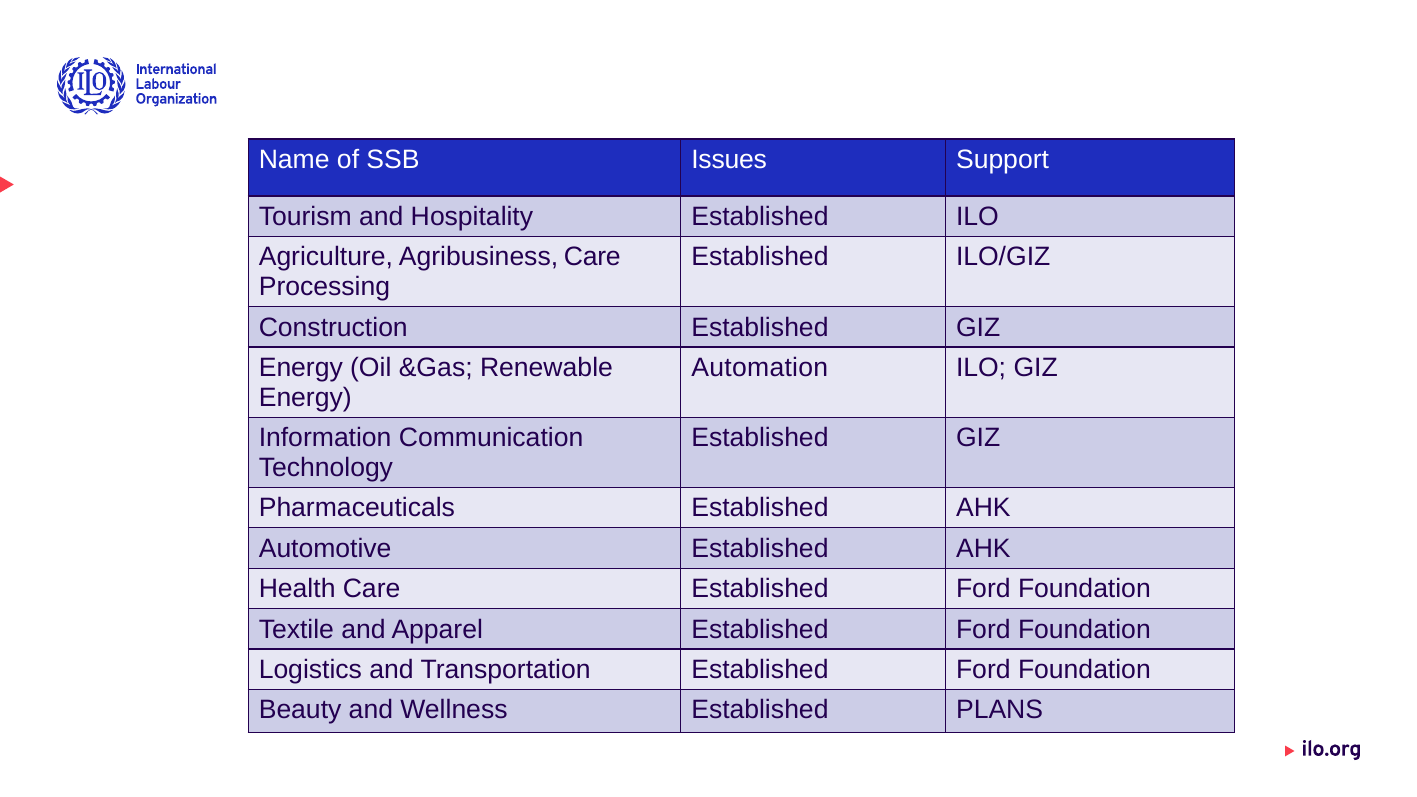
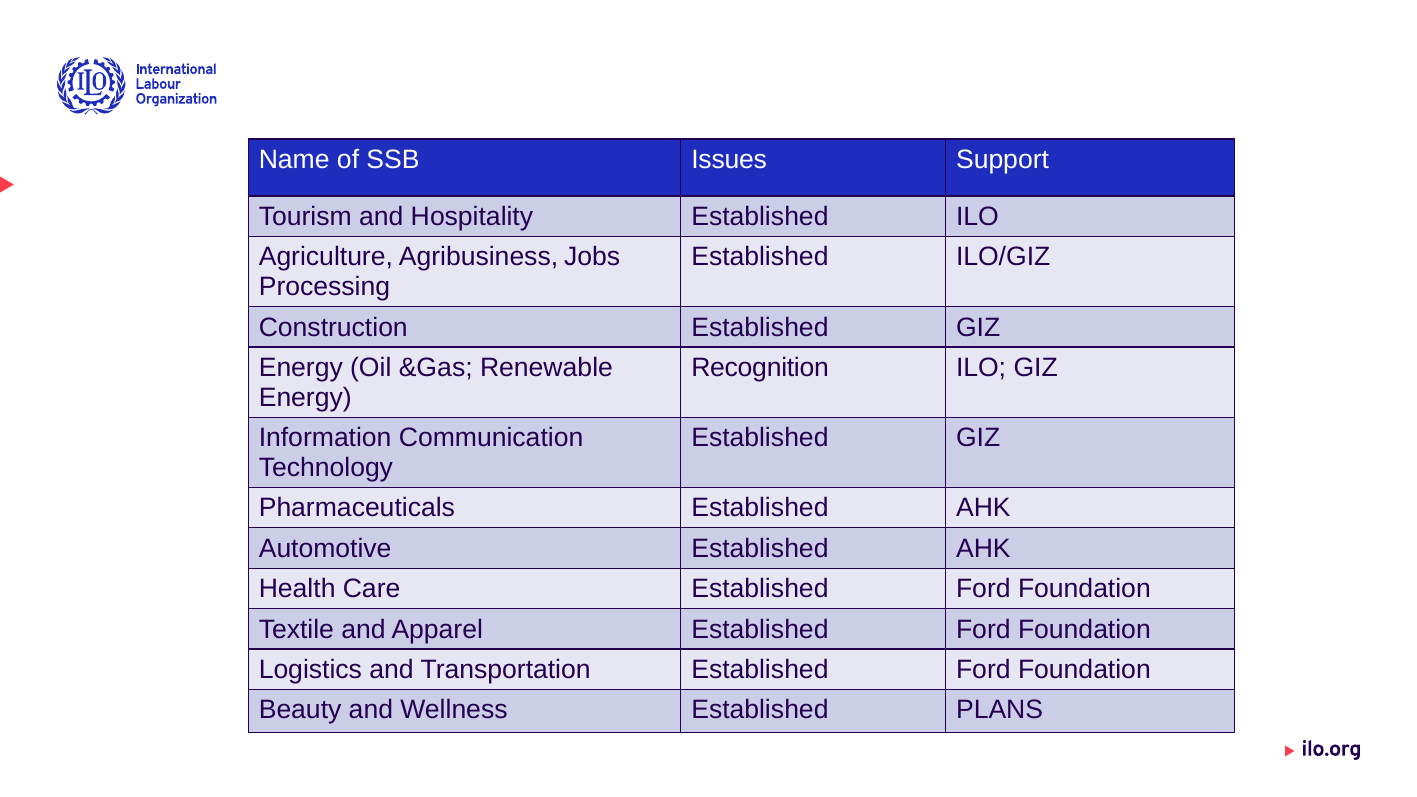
Agribusiness Care: Care -> Jobs (592, 257)
Automation: Automation -> Recognition (760, 368)
